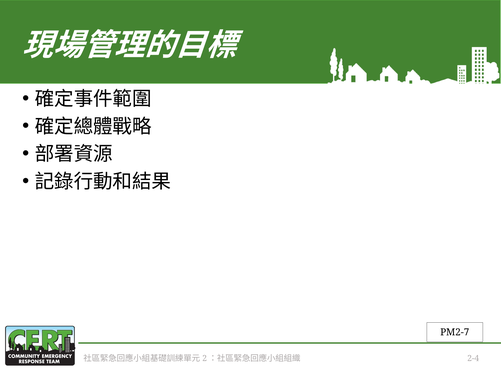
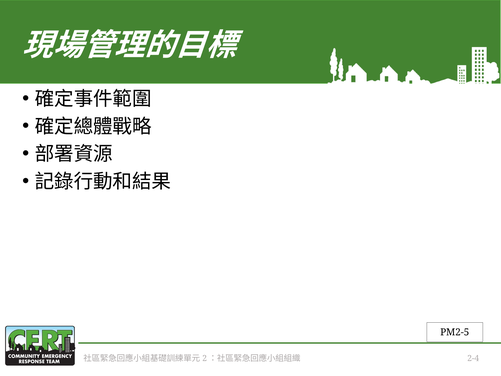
PM2-7: PM2-7 -> PM2-5 (455, 332)
